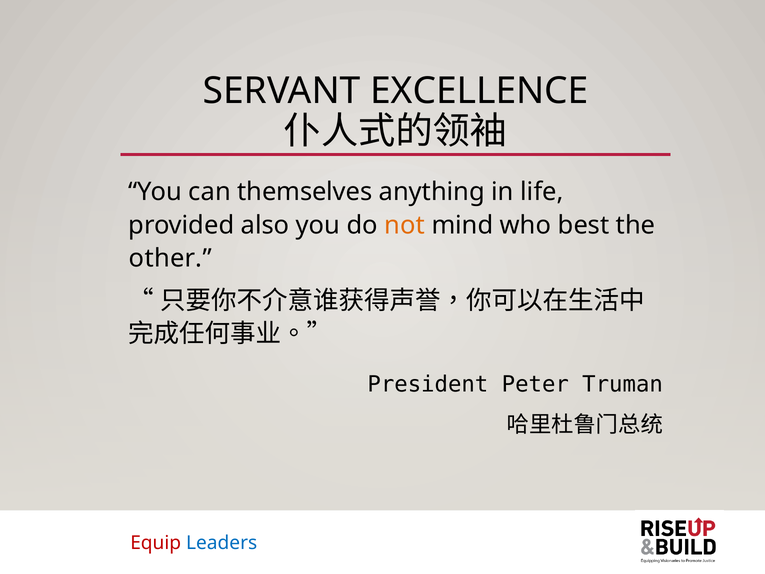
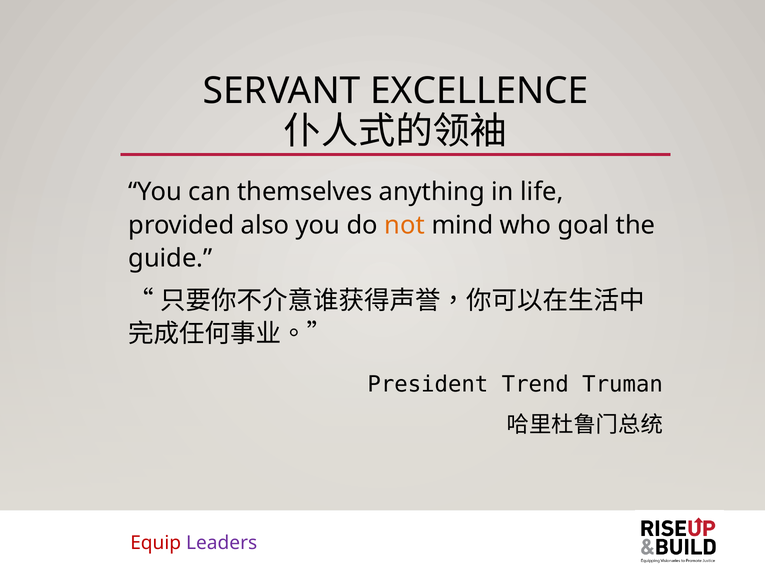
best: best -> goal (584, 225)
other: other -> guide (170, 258)
Peter: Peter -> Trend (535, 384)
Leaders colour: blue -> purple (222, 543)
